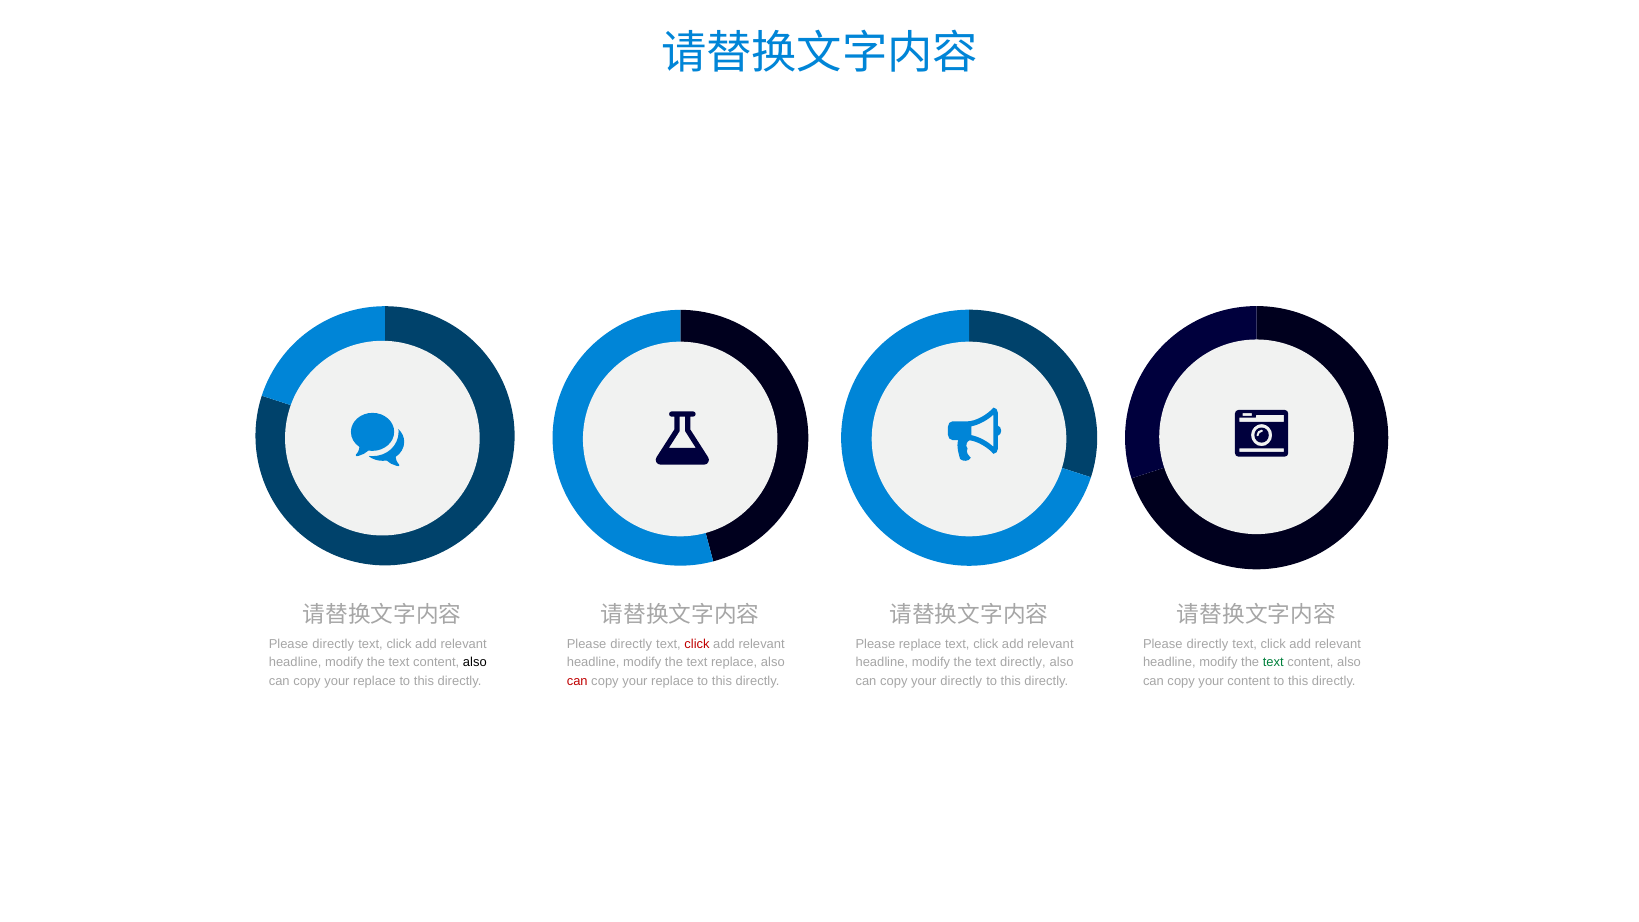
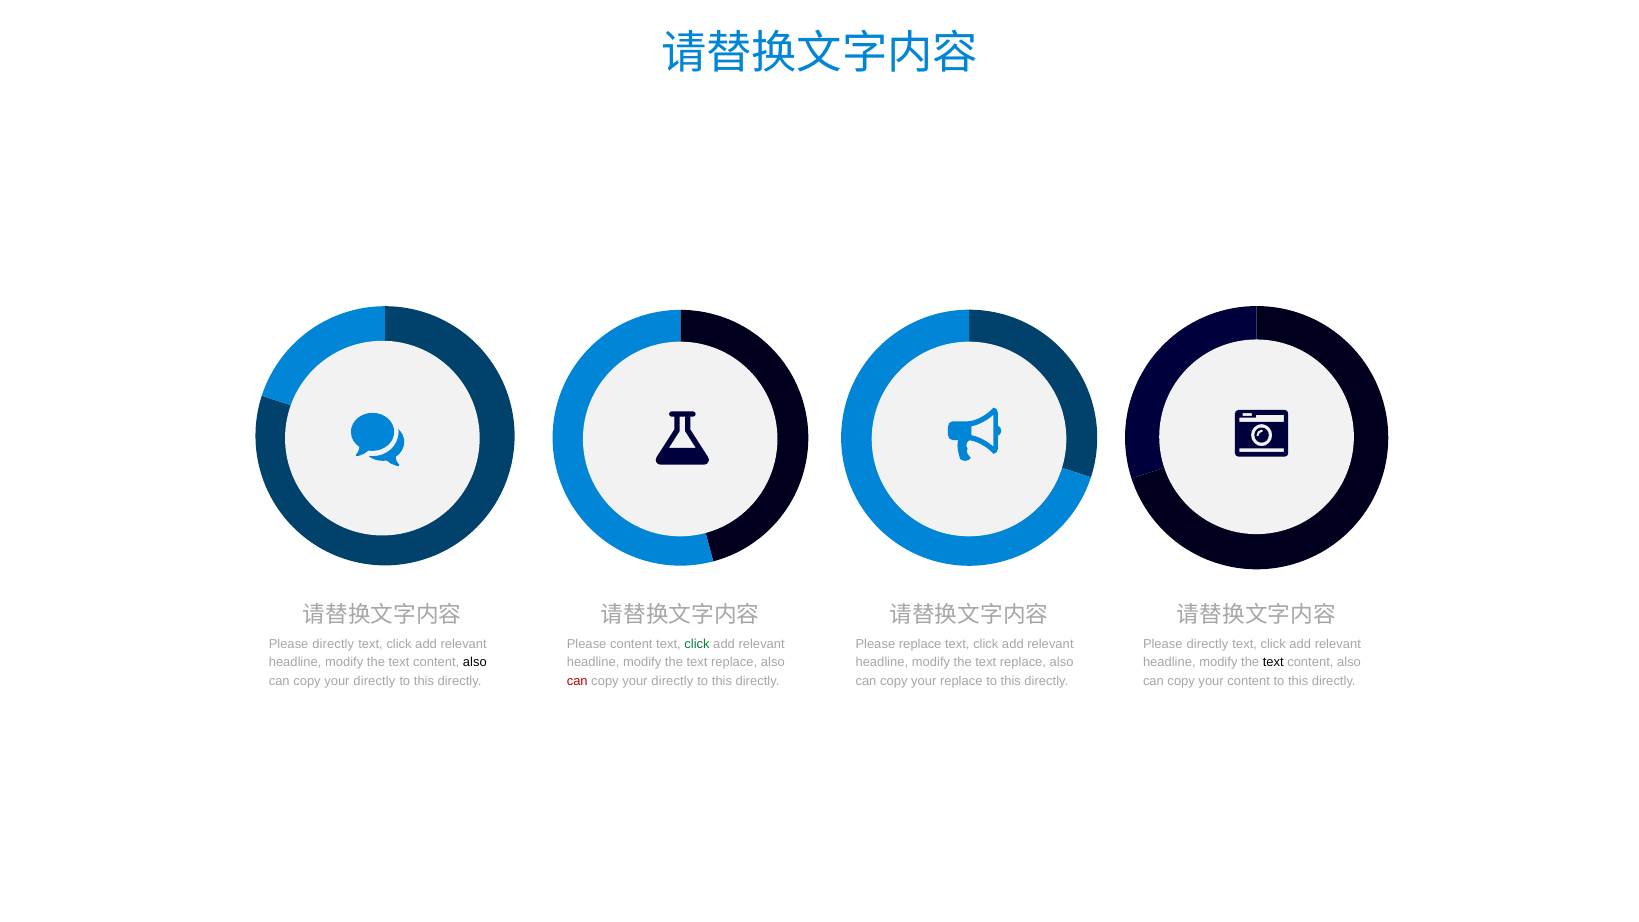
directly: directly -> content (631, 644)
click colour: red -> green (697, 644)
directly: directly -> replace (1023, 662)
text colour: green -> black (1273, 662)
replace: replace -> directly (374, 681)
replace: replace -> directly (672, 681)
your directly: directly -> replace (961, 681)
